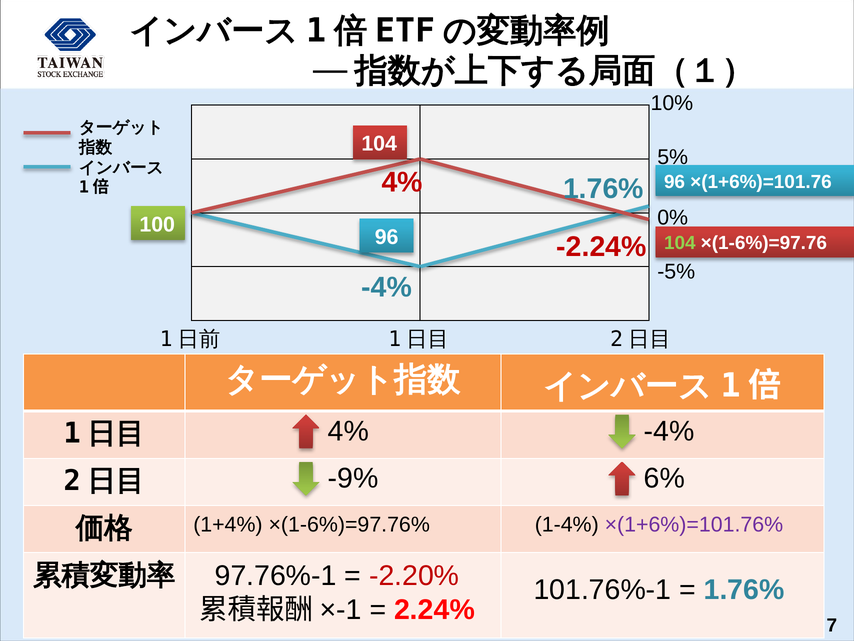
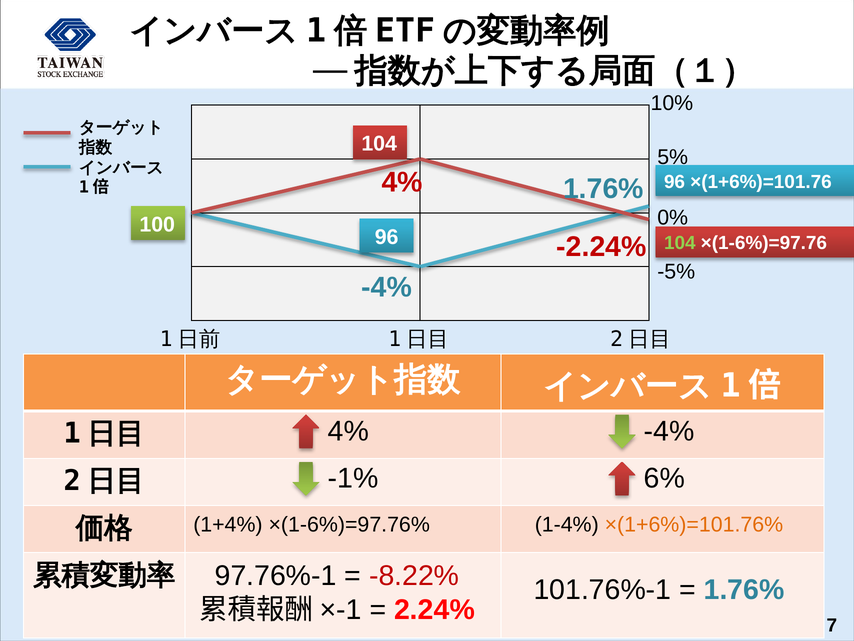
-9%: -9% -> -1% (353, 478)
×(1+6%)=101.76% colour: purple -> orange (694, 524)
-2.20%: -2.20% -> -8.22% (414, 575)
